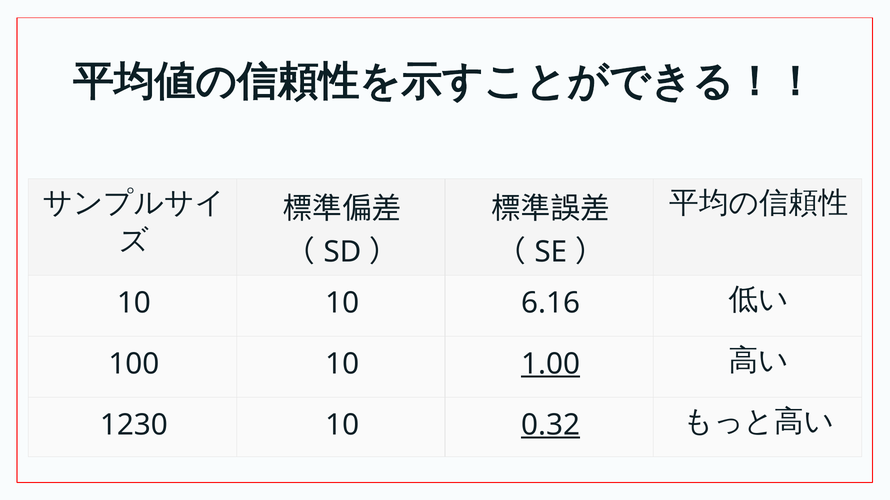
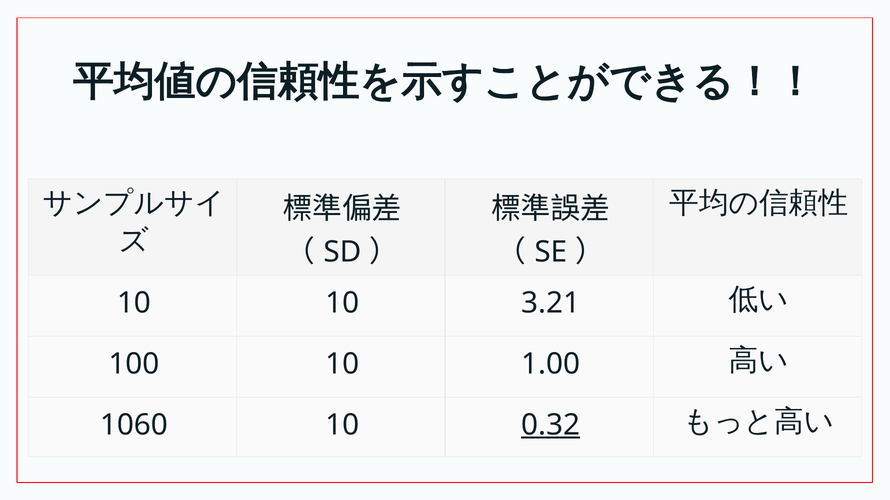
6.16: 6.16 -> 3.21 (551, 303)
1.00 underline: present -> none (551, 364)
1230: 1230 -> 1060 (134, 425)
